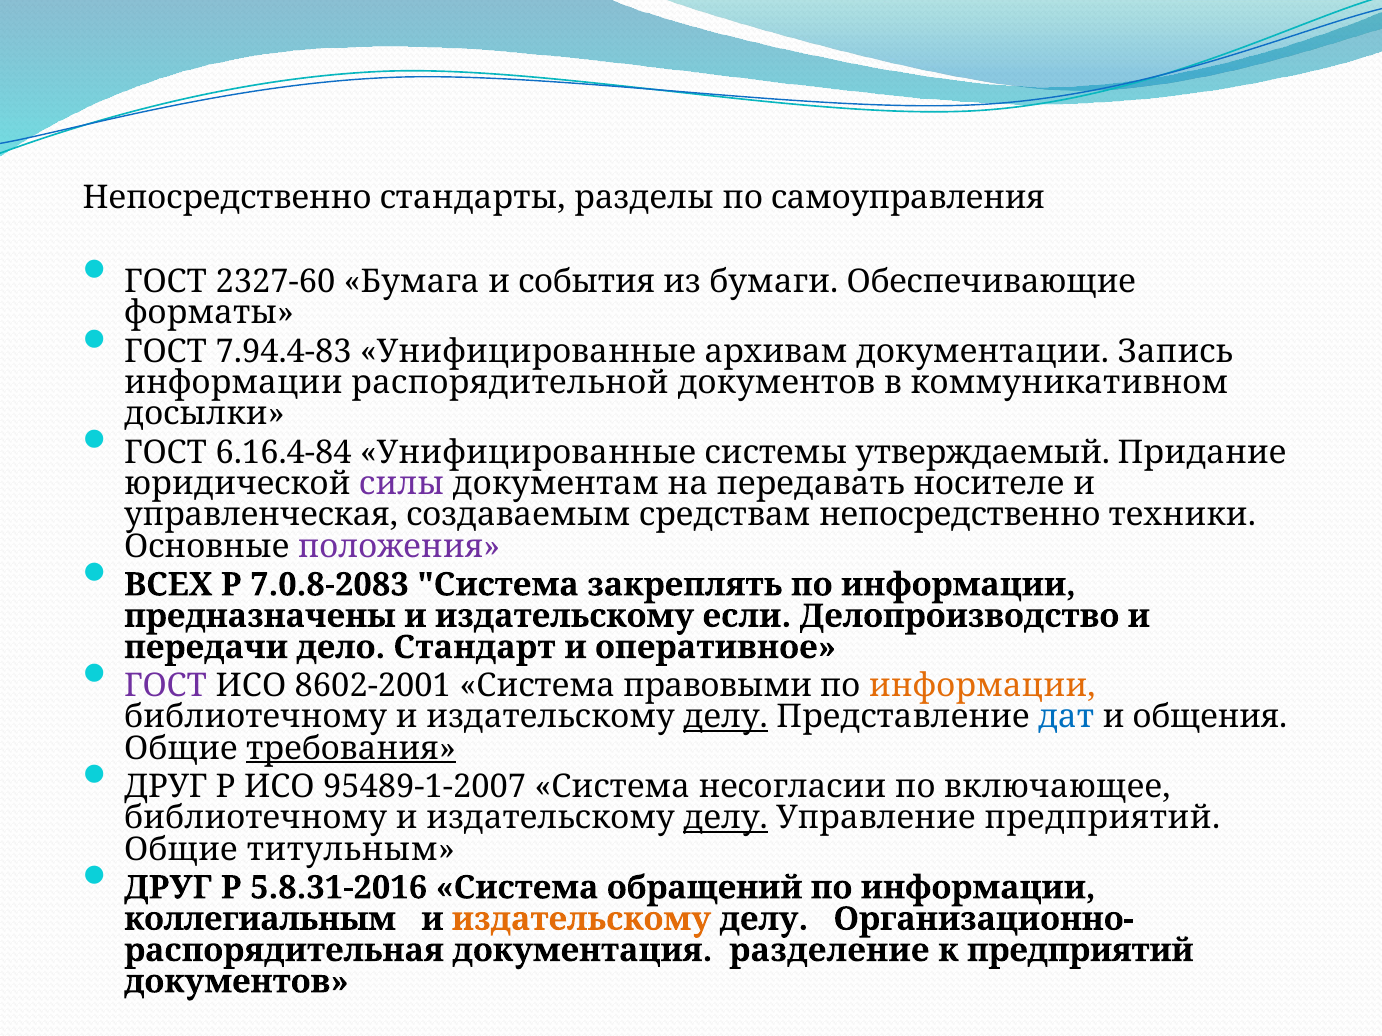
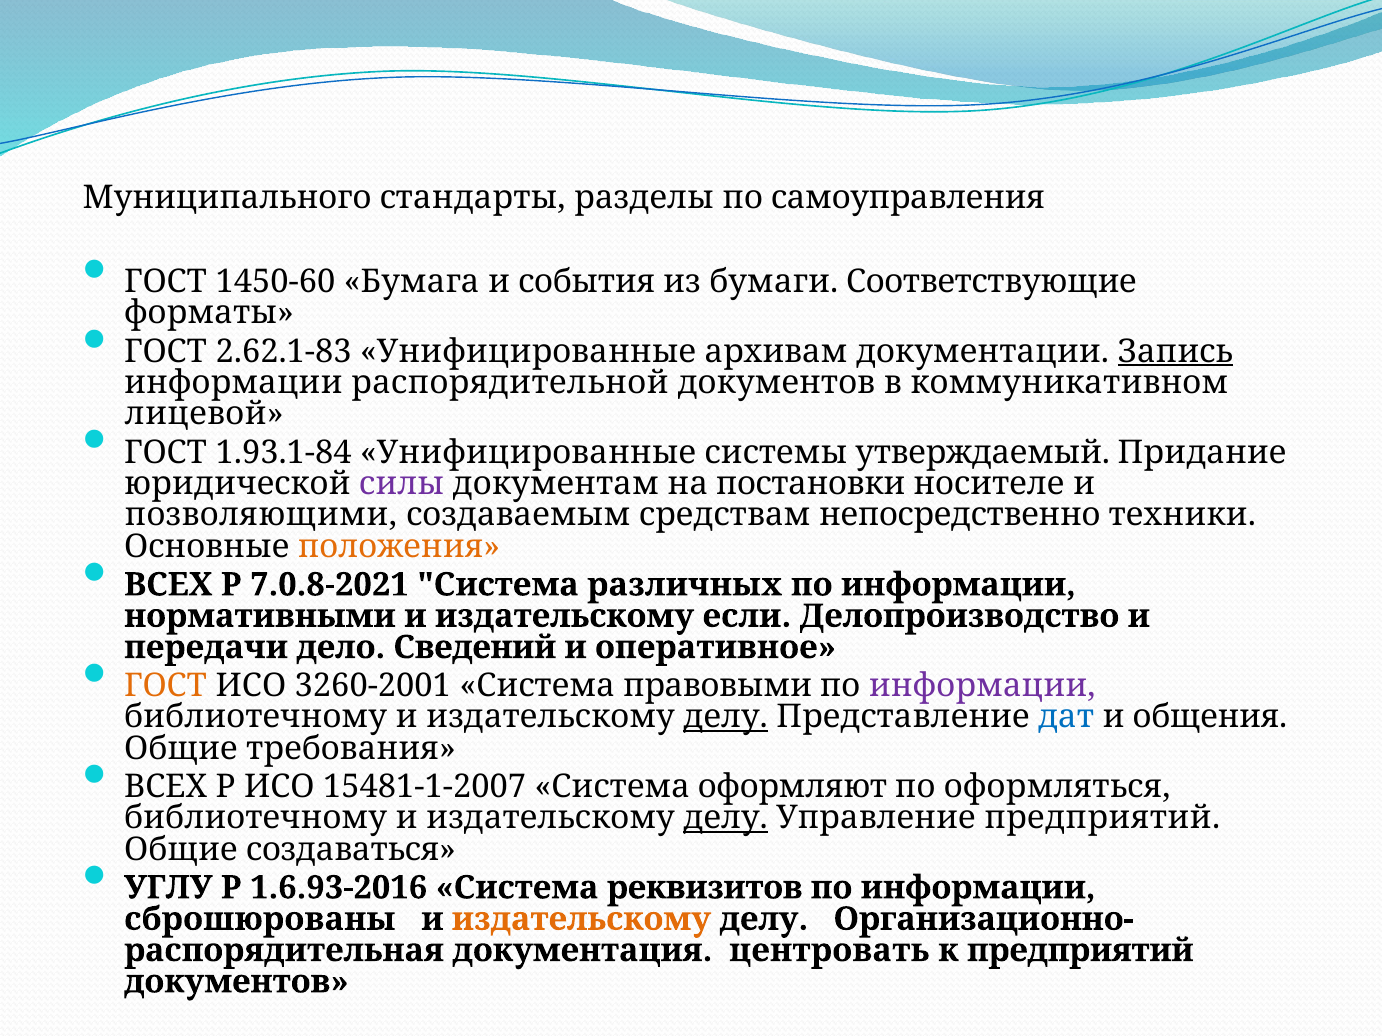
Непосредственно: Непосредственно -> Муниципального (227, 197)
2327-60: 2327-60 -> 1450-60 (275, 282)
Обеспечивающие: Обеспечивающие -> Соответствующие (991, 282)
7.94.4-83: 7.94.4-83 -> 2.62.1-83 (284, 352)
Запись underline: none -> present (1175, 352)
досылки: досылки -> лицевой (204, 414)
6.16.4-84: 6.16.4-84 -> 1.93.1-84 (284, 453)
передавать: передавать -> постановки (811, 484)
управленческая: управленческая -> позволяющими (261, 515)
положения colour: purple -> orange (399, 547)
7.0.8-2083: 7.0.8-2083 -> 7.0.8-2021 (329, 585)
закреплять: закреплять -> различных (685, 585)
предназначены: предназначены -> нормативными (260, 616)
Стандарт: Стандарт -> Сведений (475, 648)
ГОСТ colour: purple -> orange (166, 686)
8602-2001: 8602-2001 -> 3260-2001 (373, 686)
информации colour: orange -> purple (982, 686)
требования underline: present -> none (351, 749)
ДРУГ: ДРУГ -> ВСЕХ (166, 787)
95489-1-2007: 95489-1-2007 -> 15481-1-2007 (425, 787)
несогласии: несогласии -> оформляют (793, 787)
включающее: включающее -> оформляться (1057, 787)
титульным: титульным -> создаваться (351, 850)
ДРУГ: ДРУГ -> УГЛУ (168, 888)
5.8.31-2016: 5.8.31-2016 -> 1.6.93-2016 (339, 888)
обращений: обращений -> реквизитов (705, 888)
коллегиальным: коллегиальным -> сброшюрованы (260, 919)
разделение: разделение -> центровать (829, 951)
